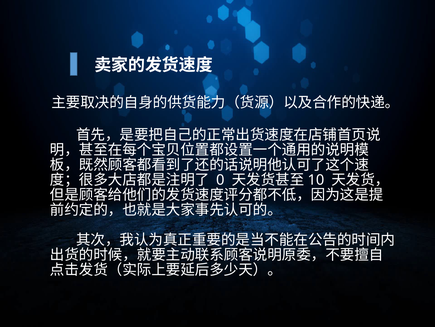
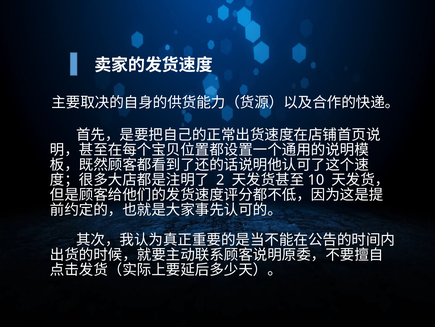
0: 0 -> 2 (220, 180)
